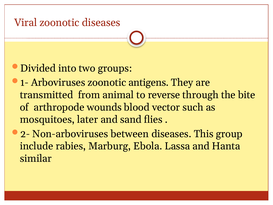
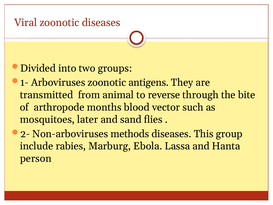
wounds: wounds -> months (104, 107)
between: between -> methods (130, 134)
similar: similar -> person (36, 158)
